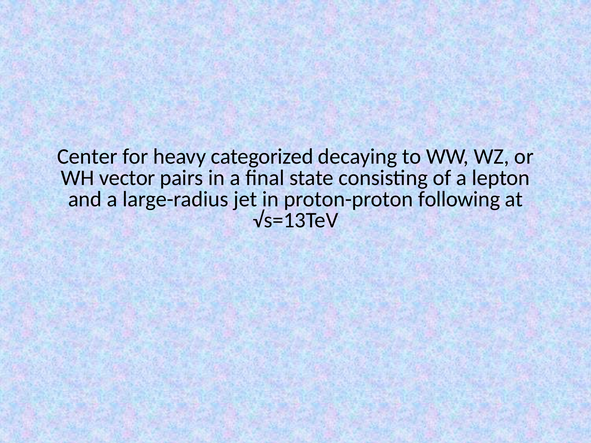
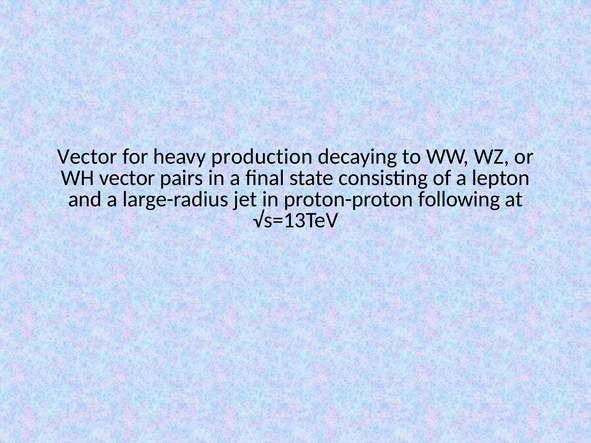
Center: Center -> Vector (87, 157)
categorized: categorized -> production (262, 157)
